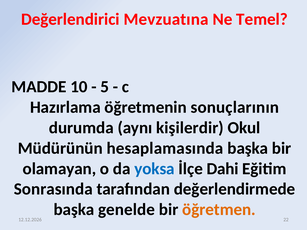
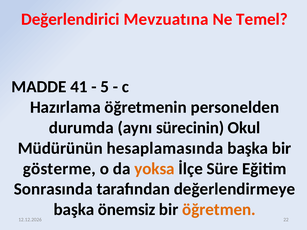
10: 10 -> 41 (79, 87)
sonuçlarının: sonuçlarının -> personelden (235, 107)
kişilerdir: kişilerdir -> sürecinin (190, 128)
olamayan: olamayan -> gösterme (59, 169)
yoksa colour: blue -> orange (154, 169)
Dahi: Dahi -> Süre (222, 169)
değerlendirmede: değerlendirmede -> değerlendirmeye (235, 189)
genelde: genelde -> önemsiz (127, 210)
